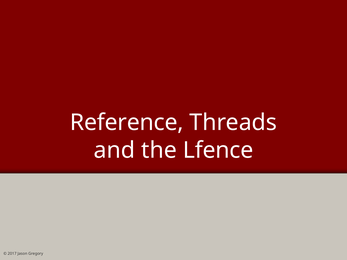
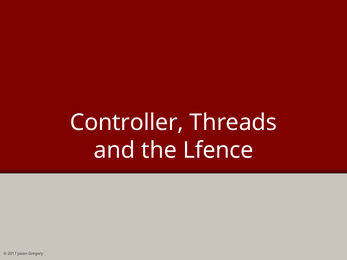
Reference: Reference -> Controller (127, 123)
